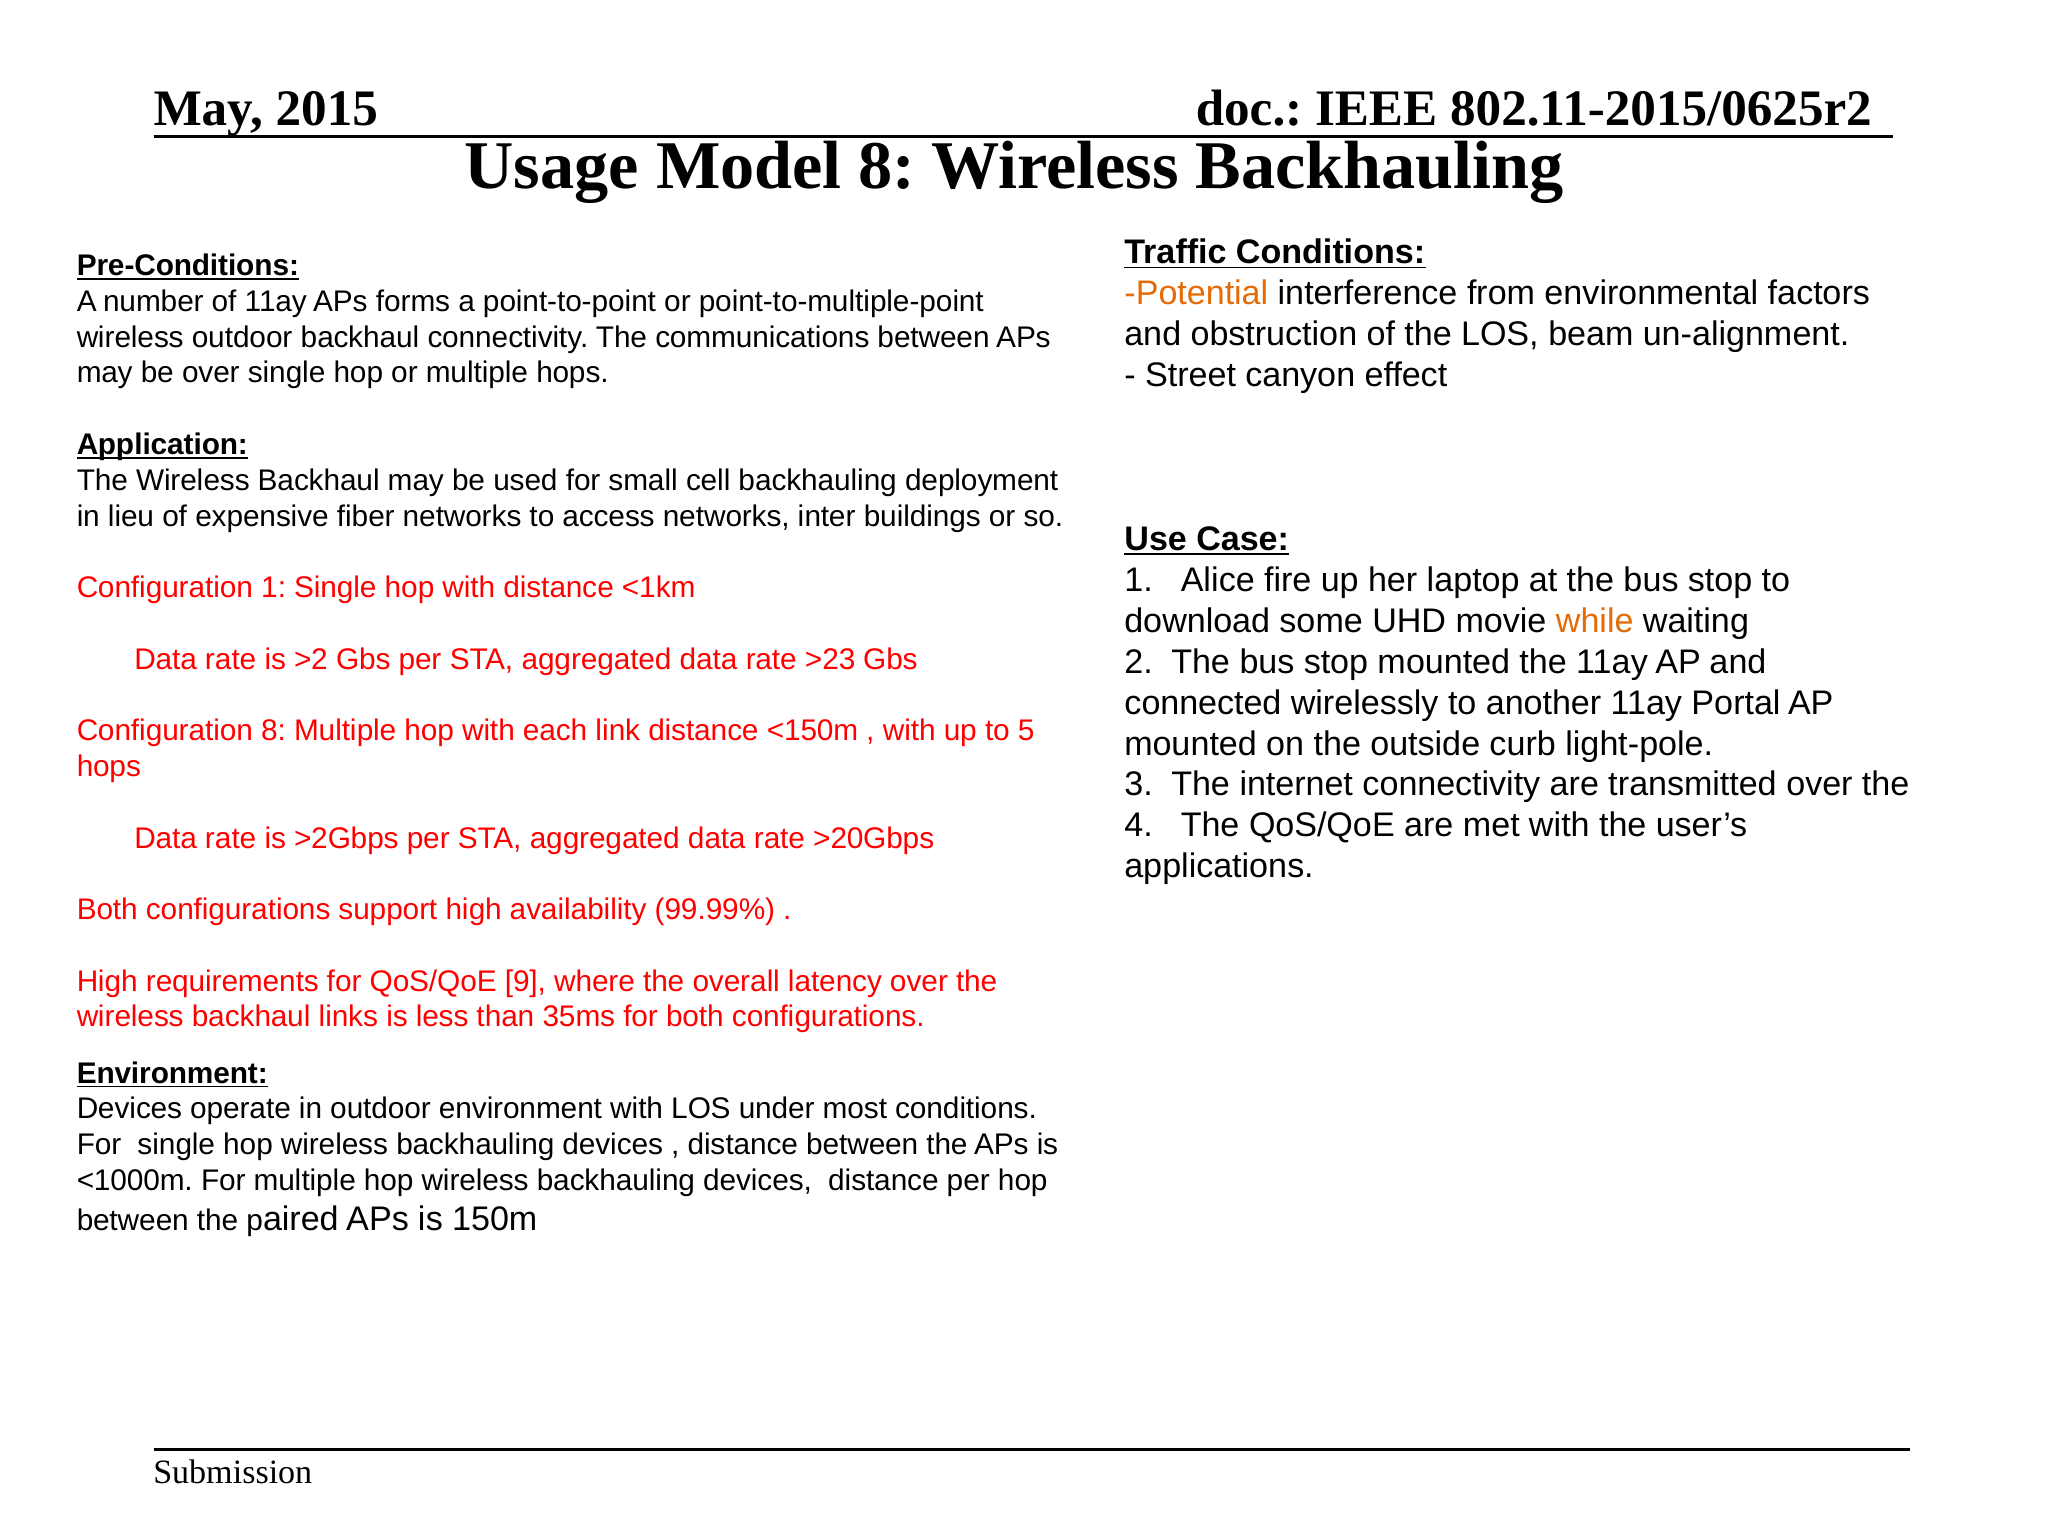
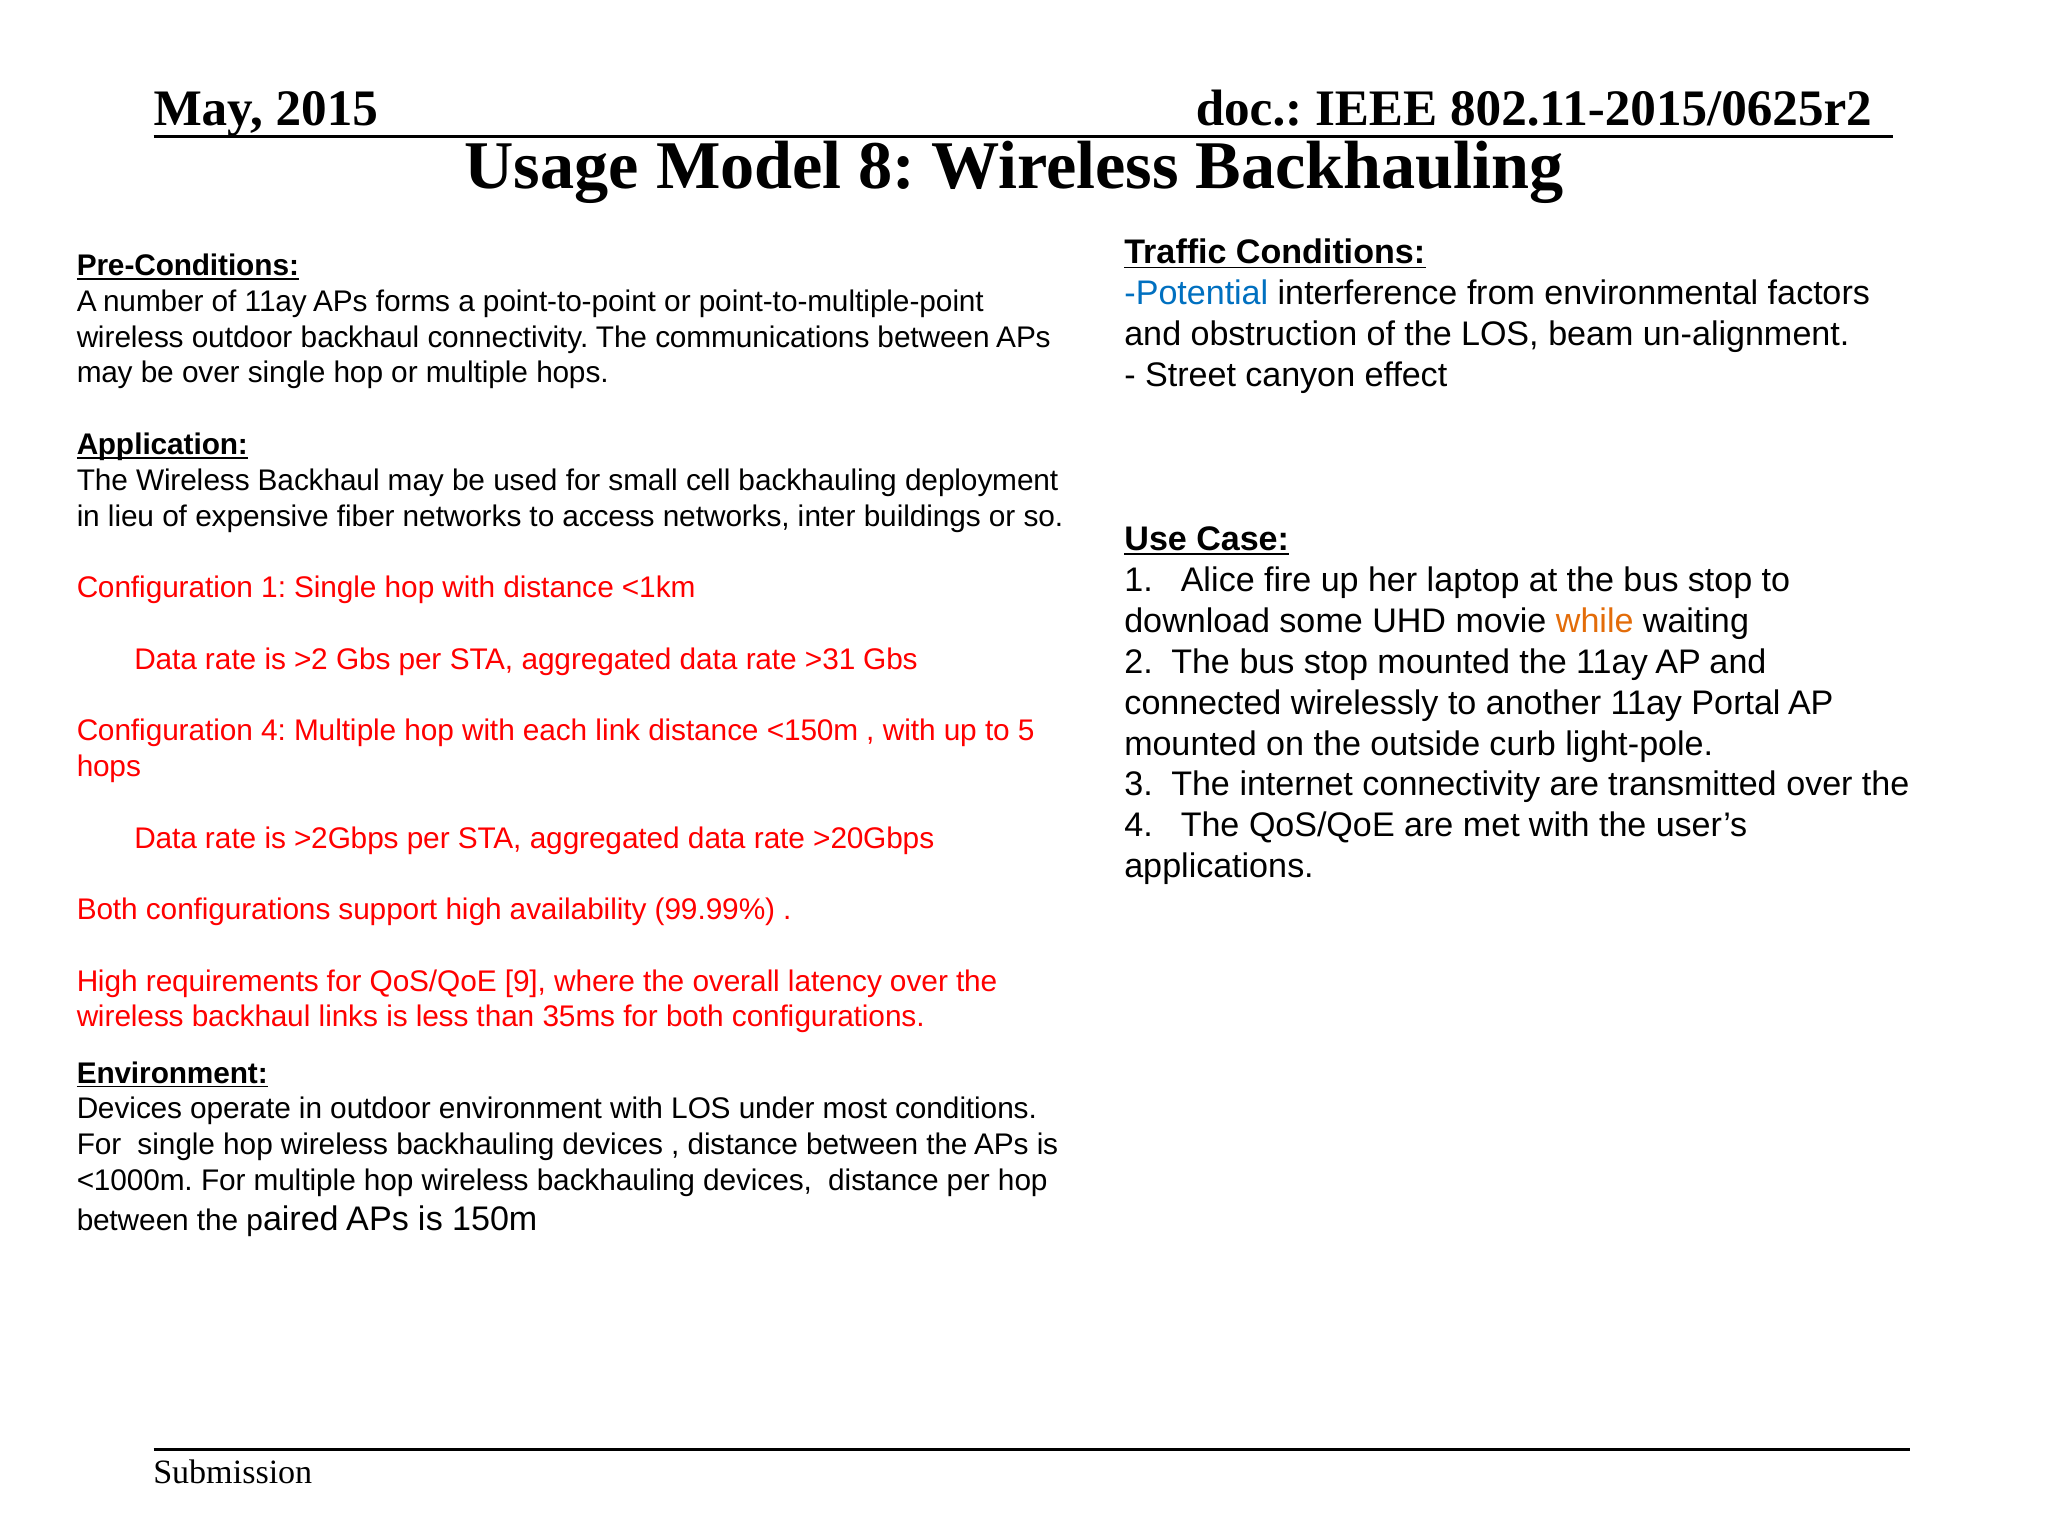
Potential colour: orange -> blue (1196, 294)
>23: >23 -> >31 (830, 659)
Configuration 8: 8 -> 4 (274, 731)
